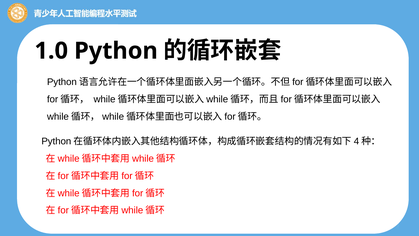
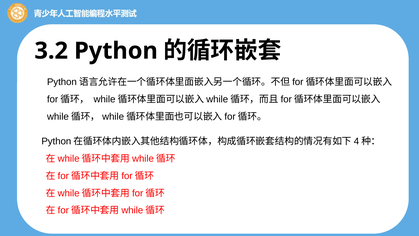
1.0: 1.0 -> 3.2 (51, 51)
